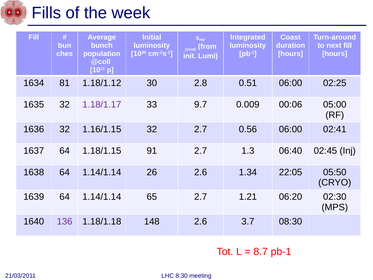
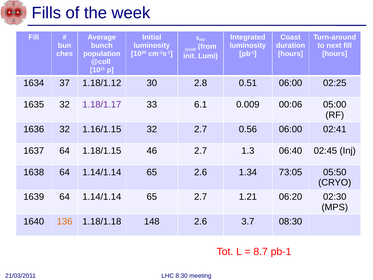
81: 81 -> 37 (65, 83)
9.7: 9.7 -> 6.1 (201, 104)
91: 91 -> 46 (152, 151)
1638 64 1.14/1.14 26: 26 -> 65 (152, 172)
22:05: 22:05 -> 73:05 (291, 172)
136 colour: purple -> orange (65, 221)
